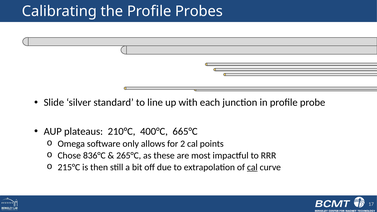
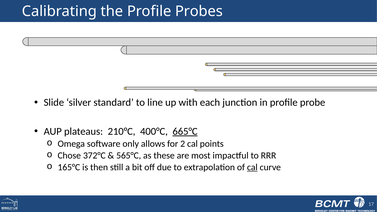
665°C underline: none -> present (185, 131)
836°C: 836°C -> 372°C (94, 156)
265°C: 265°C -> 565°C (129, 156)
215°C: 215°C -> 165°C (69, 167)
